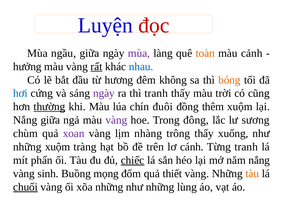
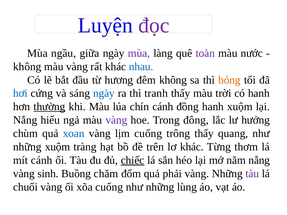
đọc colour: red -> purple (154, 25)
toàn colour: orange -> purple (205, 53)
cảnh: cảnh -> nước (252, 53)
hưởng: hưởng -> không (27, 67)
rất underline: present -> none (96, 67)
ngày colour: purple -> blue (104, 93)
có cũng: cũng -> hanh (259, 93)
chín đuôi: đuôi -> cánh (163, 107)
đồng thêm: thêm -> hanh (213, 107)
Nắng giữa: giữa -> hiểu (50, 120)
sương: sương -> hưởng (256, 120)
xoan colour: purple -> blue (74, 134)
lịm nhàng: nhàng -> cuống (148, 134)
xuống: xuống -> quang (233, 134)
lơ cánh: cánh -> khác (192, 147)
Từng tranh: tranh -> thơm (246, 147)
mít phấn: phấn -> cánh (42, 160)
mọng: mọng -> chăm (106, 174)
thiết: thiết -> phải (172, 174)
tàu colour: orange -> purple (252, 174)
chuối underline: present -> none (25, 187)
xõa những: những -> cuống (109, 187)
